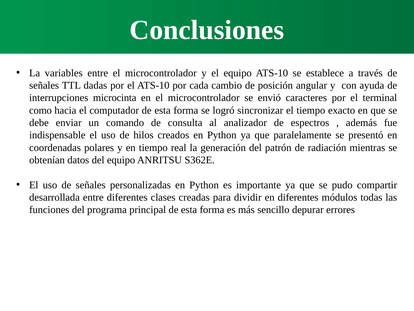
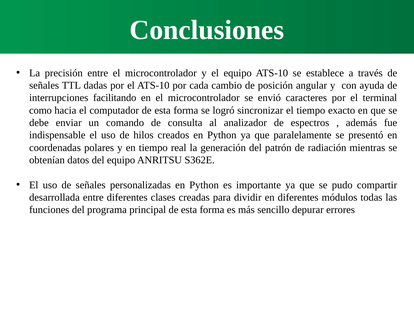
variables: variables -> precisión (64, 73)
microcinta: microcinta -> facilitando (115, 98)
